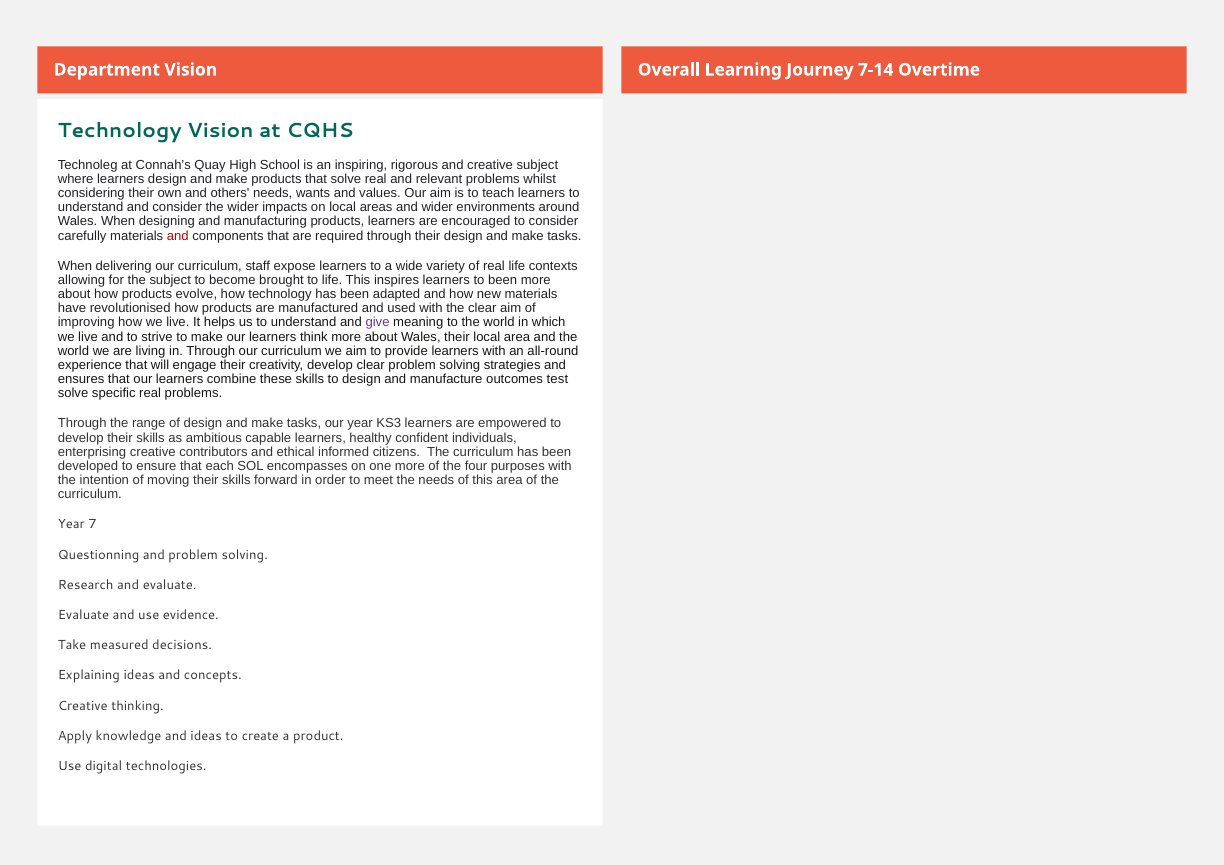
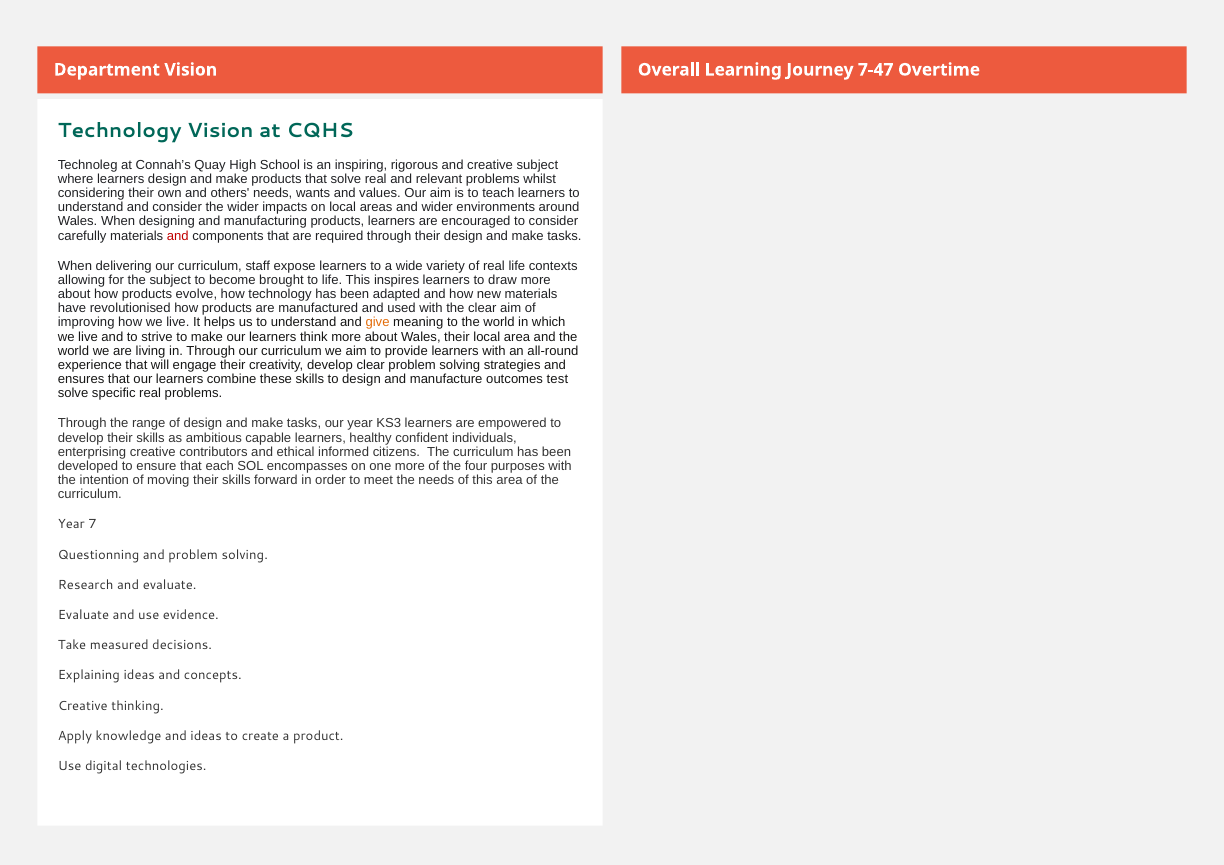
7-14: 7-14 -> 7-47 (876, 70)
to been: been -> draw (503, 280)
give colour: purple -> orange (378, 323)
